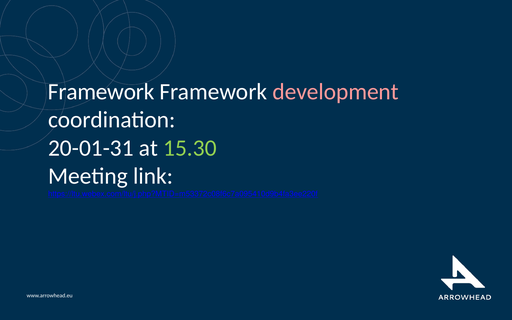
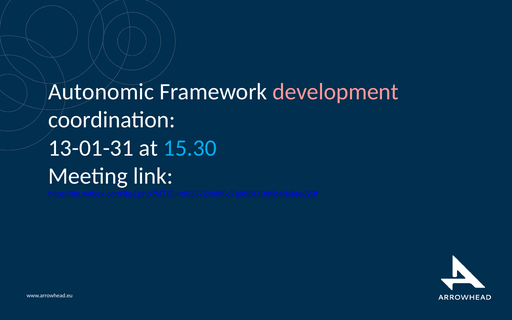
Framework: Framework -> Autonomic (101, 92)
20-01-31: 20-01-31 -> 13-01-31 (91, 148)
15.30 colour: light green -> light blue (190, 148)
